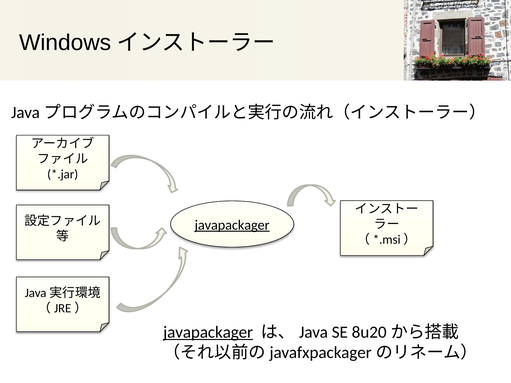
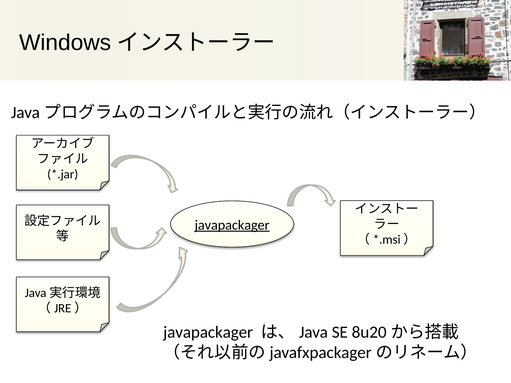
javapackager underline: present -> none (208, 332)
